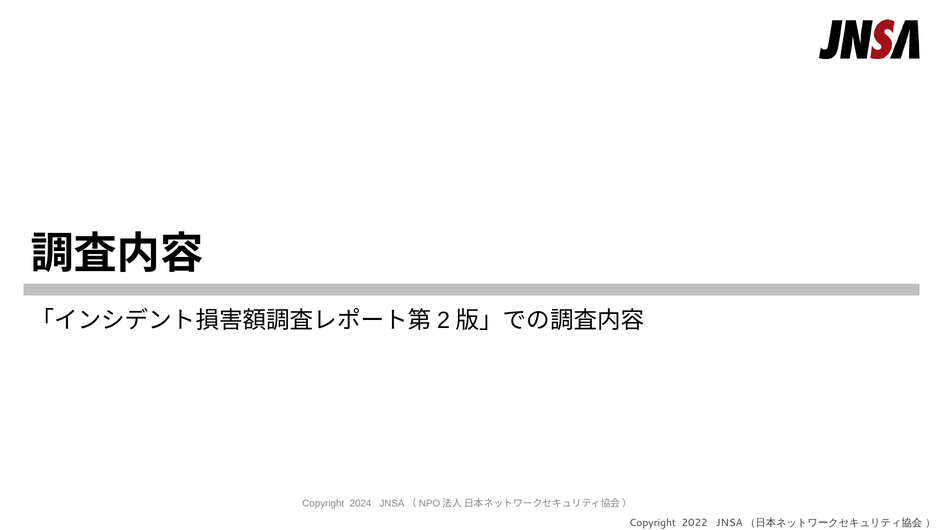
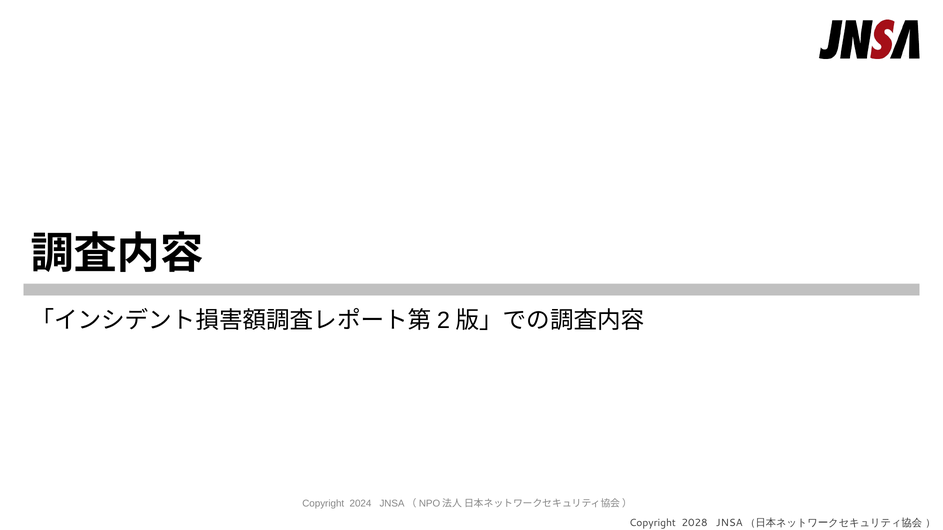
2022: 2022 -> 2028 (695, 523)
